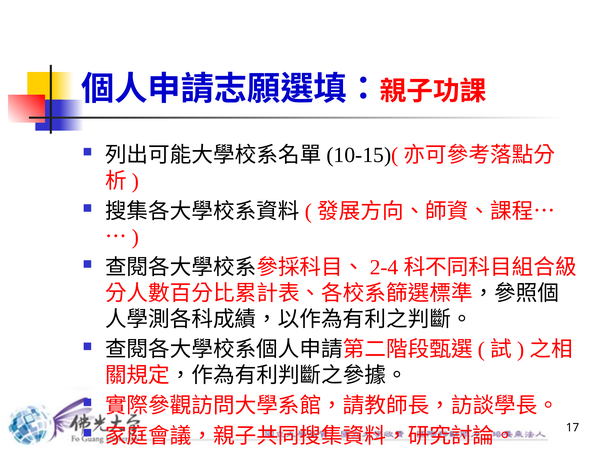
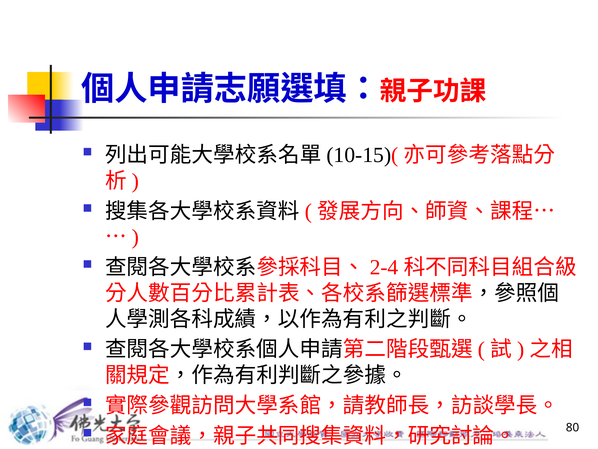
17: 17 -> 80 (573, 427)
